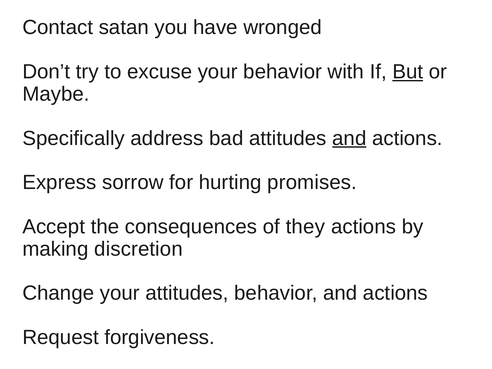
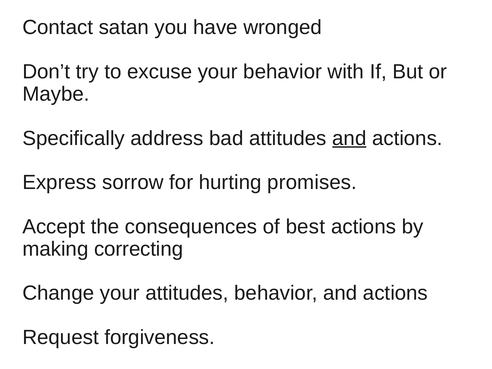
But underline: present -> none (408, 72)
they: they -> best (305, 227)
discretion: discretion -> correcting (139, 249)
